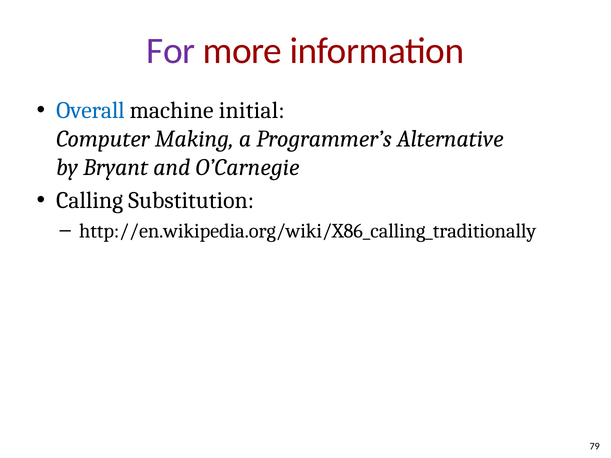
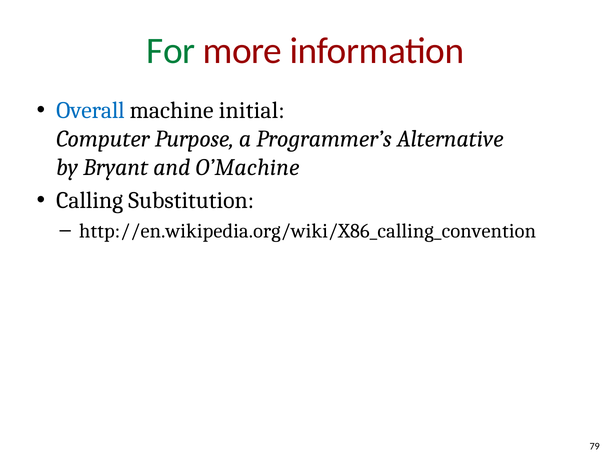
For colour: purple -> green (171, 51)
Making: Making -> Purpose (194, 139)
O’Carnegie: O’Carnegie -> O’Machine (247, 167)
http://en.wikipedia.org/wiki/X86_calling_traditionally: http://en.wikipedia.org/wiki/X86_calling_traditionally -> http://en.wikipedia.org/wiki/X86_calling_convention (308, 231)
